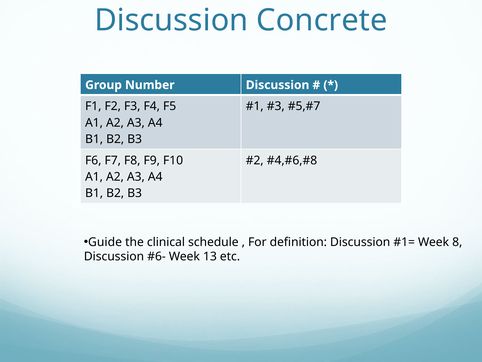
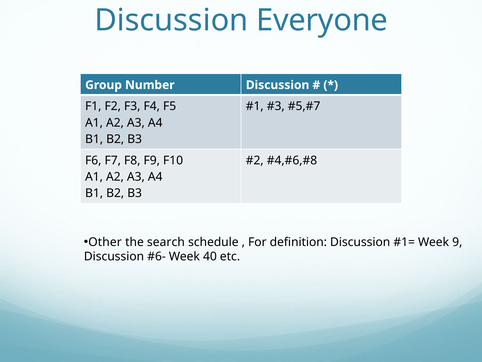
Concrete: Concrete -> Everyone (322, 20)
Guide: Guide -> Other (105, 242)
clinical: clinical -> search (166, 242)
8: 8 -> 9 (457, 242)
13: 13 -> 40 (210, 256)
